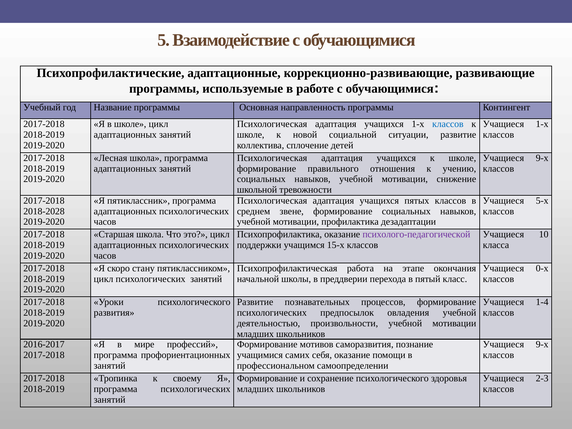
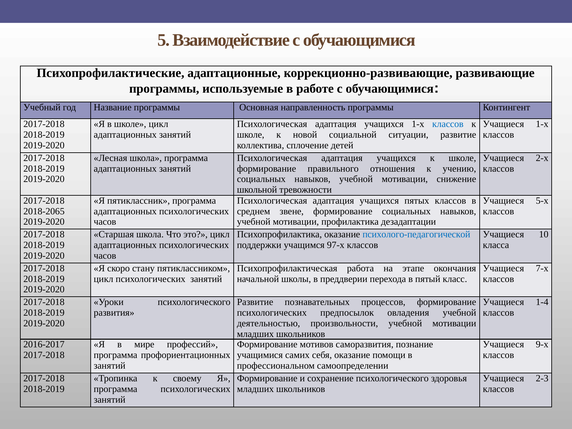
9-х: 9-х -> 2-х (542, 158)
2018-2028: 2018-2028 -> 2018-2065 (44, 211)
психолого-педагогической colour: purple -> blue (416, 234)
15-х: 15-х -> 97-х (336, 245)
0-х: 0-х -> 7-х (542, 268)
